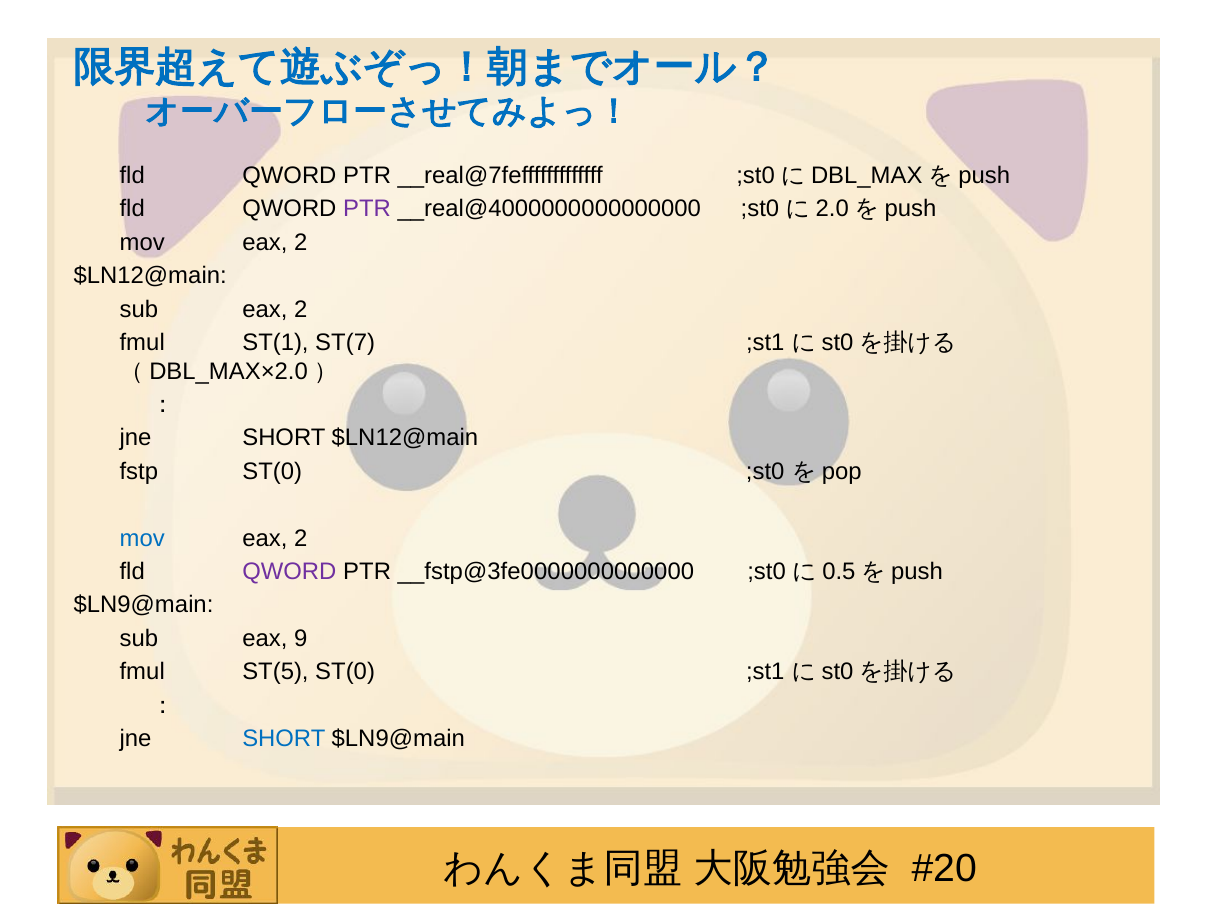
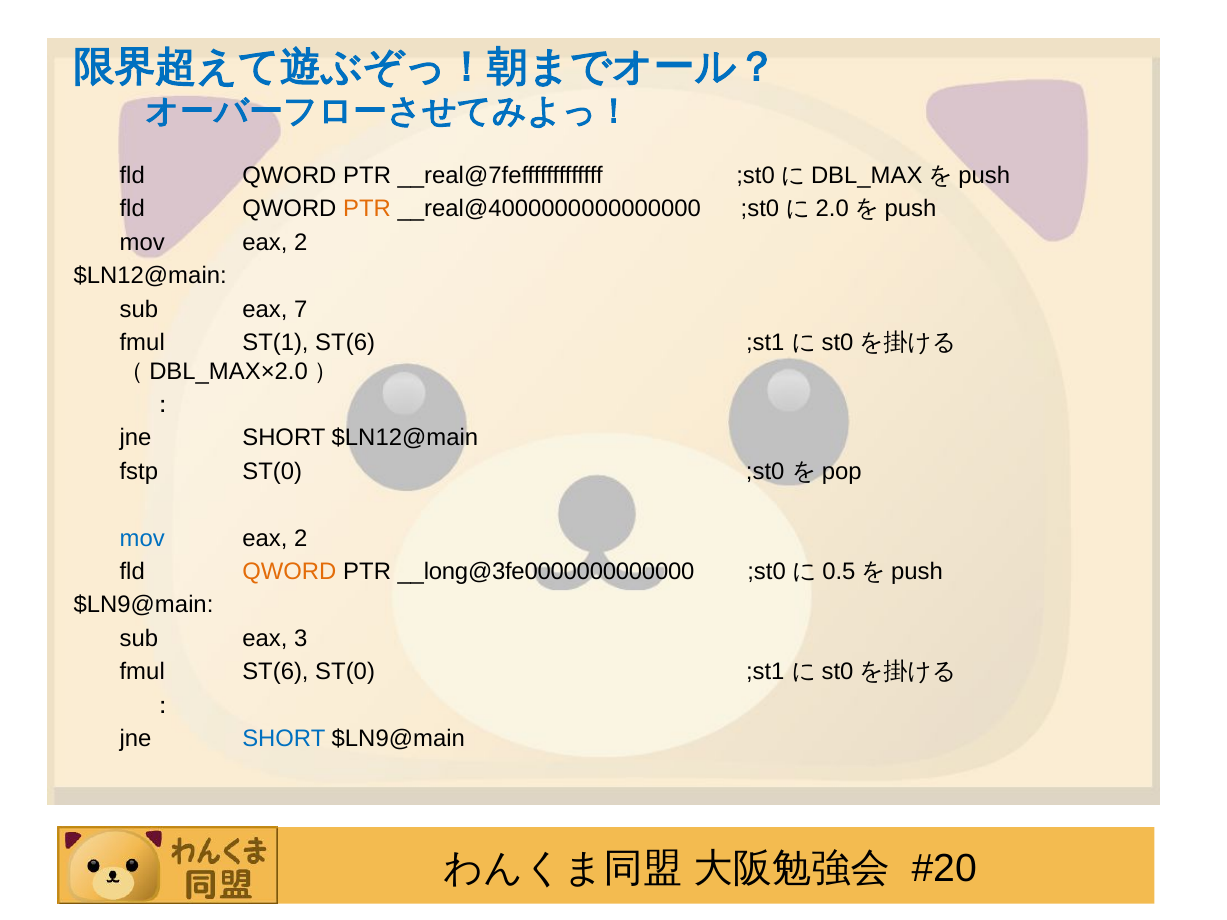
PTR colour: purple -> orange (367, 209)
sub eax 2: 2 -> 7 (301, 309)
ST(1 ST(7: ST(7 -> ST(6 (345, 343)
QWORD colour: purple -> orange (289, 572)
__fstp@3fe0000000000000: __fstp@3fe0000000000000 -> __long@3fe0000000000000 (546, 572)
9: 9 -> 3 (301, 639)
fmul ST(5: ST(5 -> ST(6 (275, 672)
